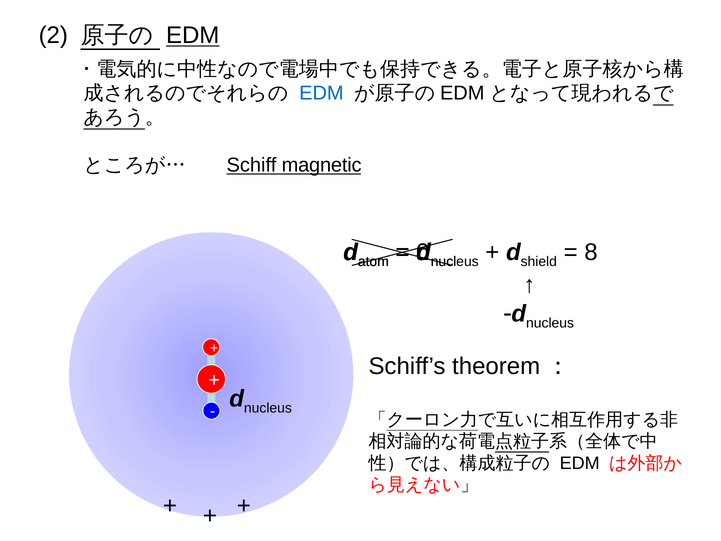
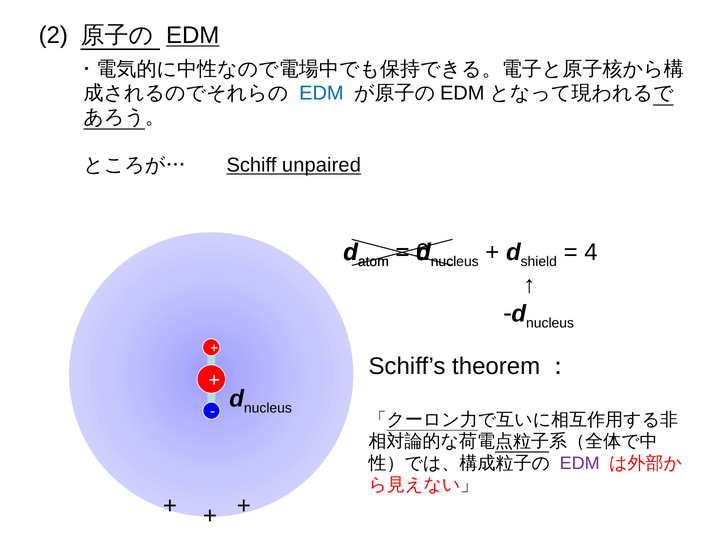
magnetic: magnetic -> unpaired (321, 165)
8: 8 -> 4 (591, 252)
EDM colour: black -> purple (580, 463)
